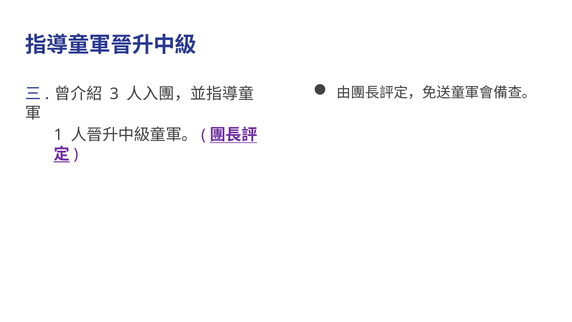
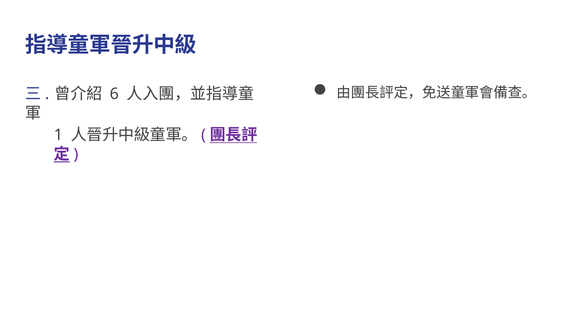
3: 3 -> 6 (114, 94)
